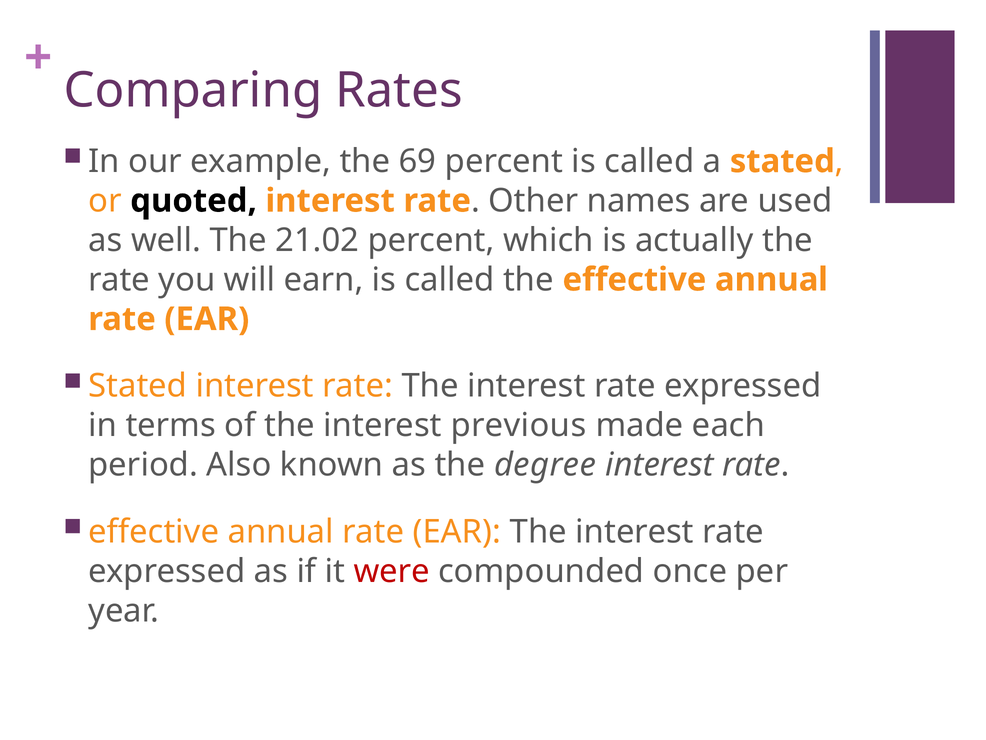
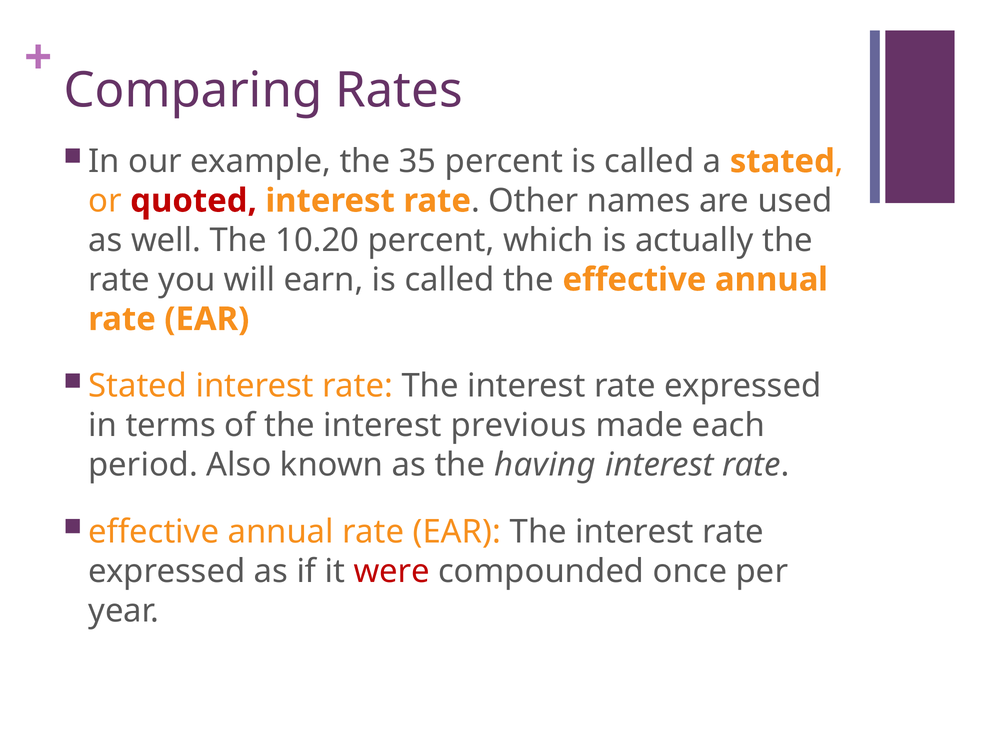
69: 69 -> 35 (417, 161)
quoted colour: black -> red (194, 201)
21.02: 21.02 -> 10.20 (317, 240)
degree: degree -> having (545, 465)
